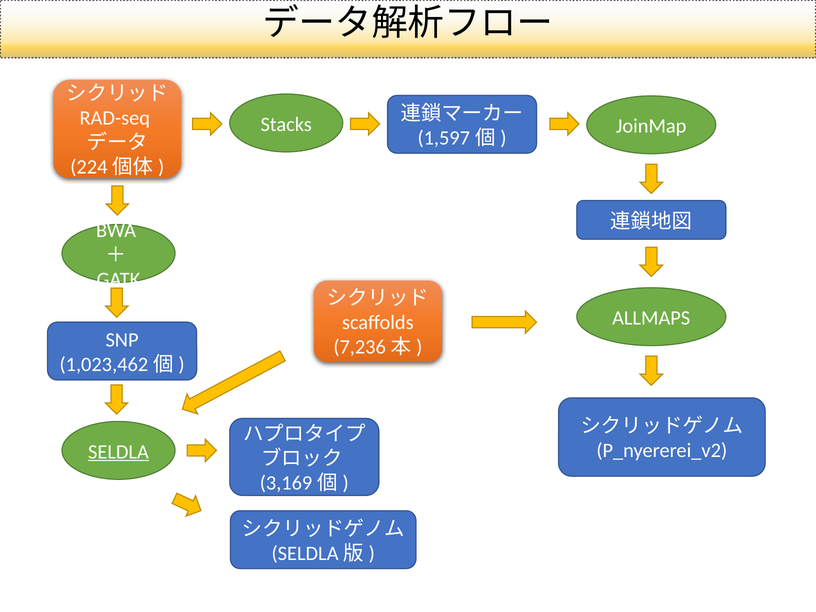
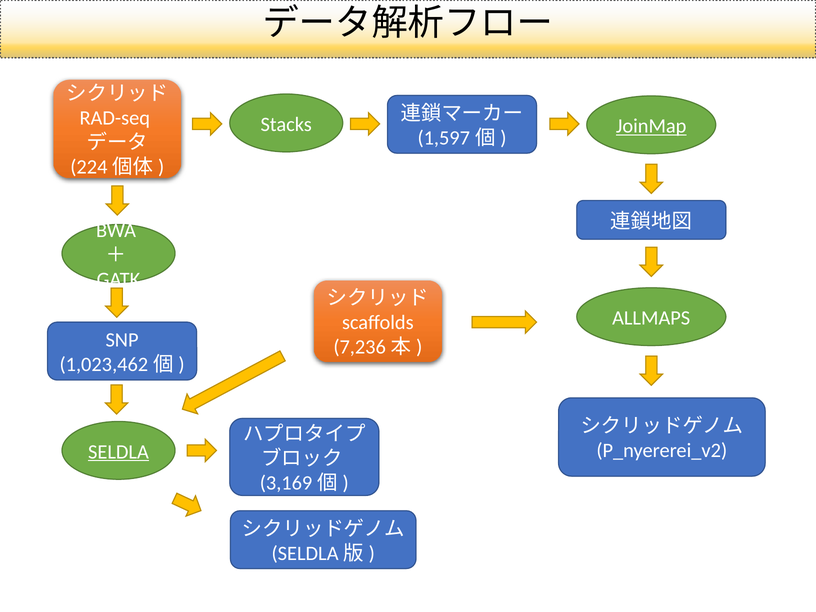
JoinMap underline: none -> present (651, 126)
